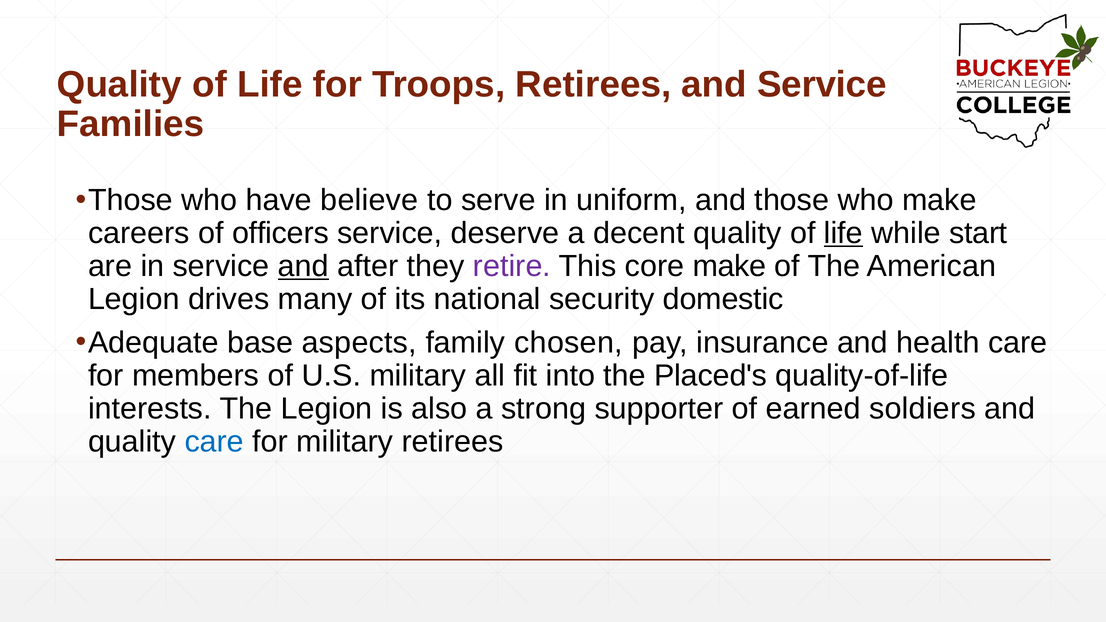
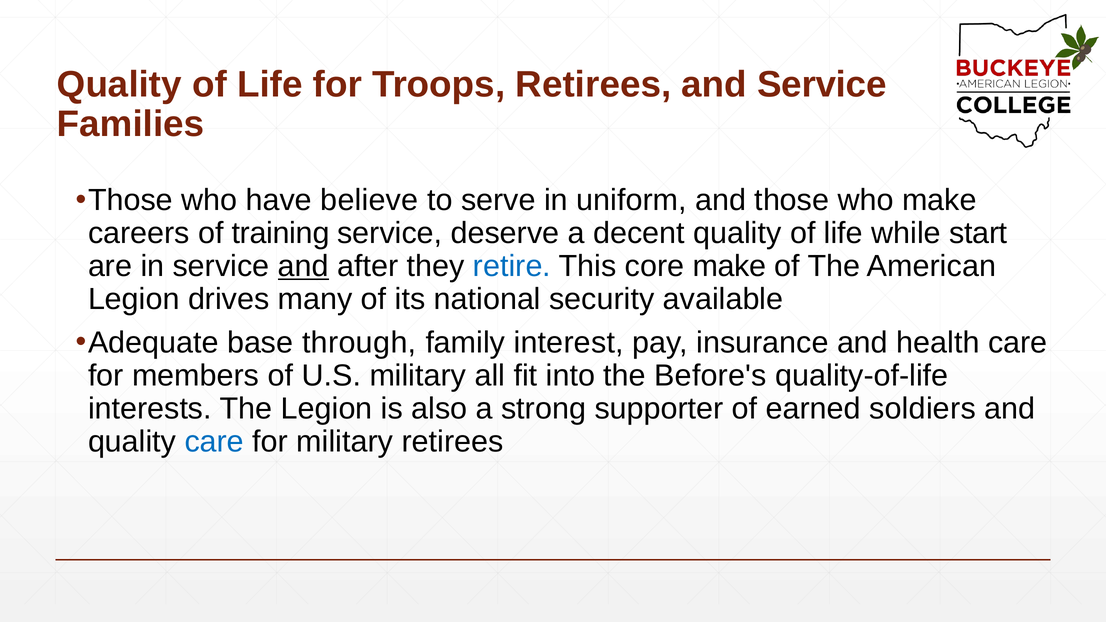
officers: officers -> training (281, 233)
life underline: present -> none (843, 233)
retire colour: purple -> blue (512, 266)
domestic: domestic -> available (723, 299)
aspects: aspects -> through (359, 343)
chosen: chosen -> interest (569, 343)
Placed's: Placed's -> Before's (711, 376)
